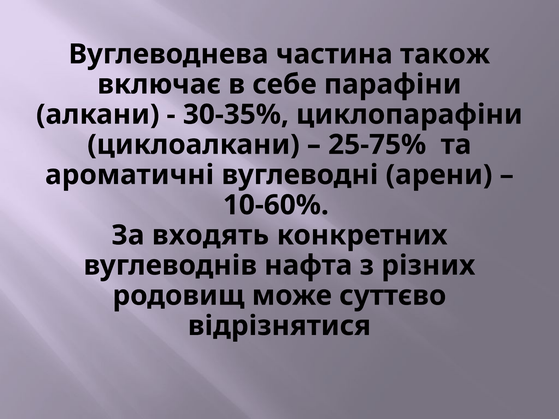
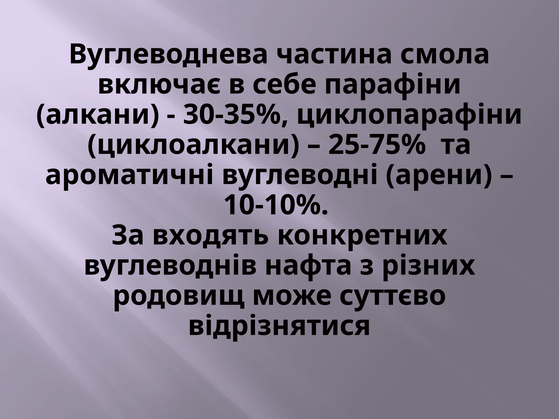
також: також -> смола (445, 54)
10-60%: 10-60% -> 10-10% (276, 205)
